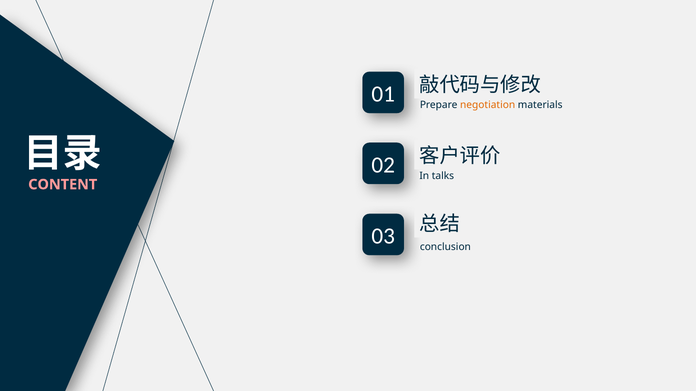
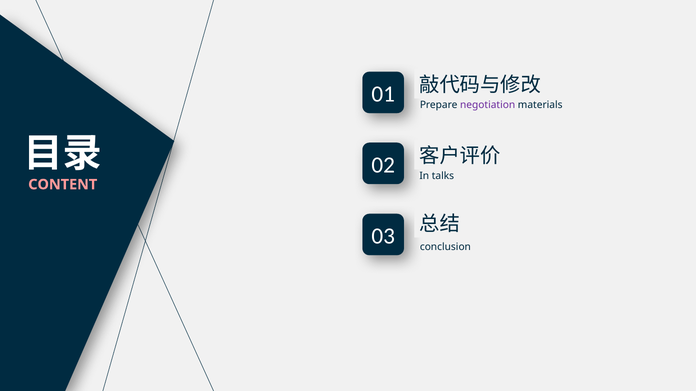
negotiation colour: orange -> purple (488, 105)
